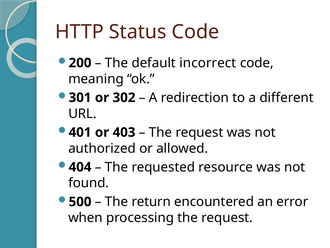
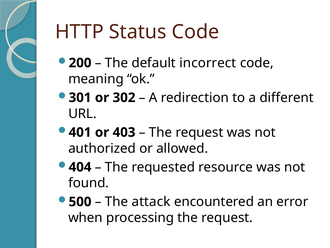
return: return -> attack (151, 201)
